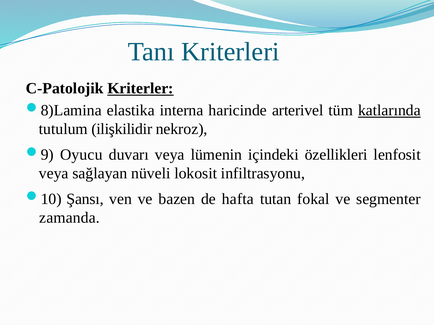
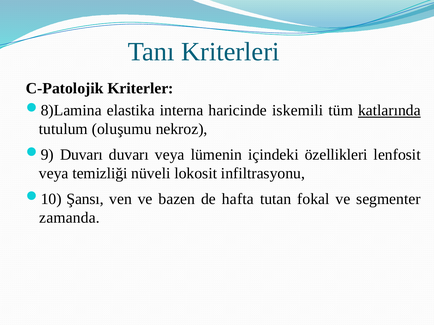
Kriterler underline: present -> none (140, 89)
arterivel: arterivel -> iskemili (298, 111)
ilişkilidir: ilişkilidir -> oluşumu (122, 129)
Oyucu: Oyucu -> Duvarı (81, 155)
sağlayan: sağlayan -> temizliği (100, 174)
